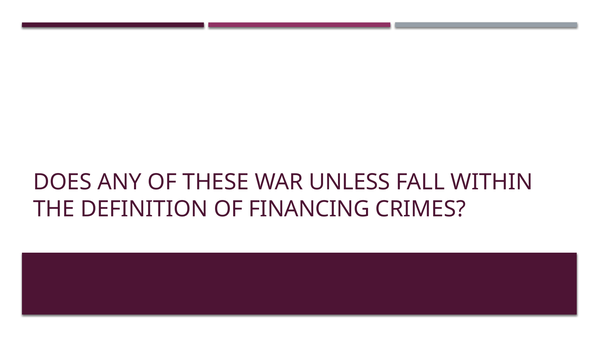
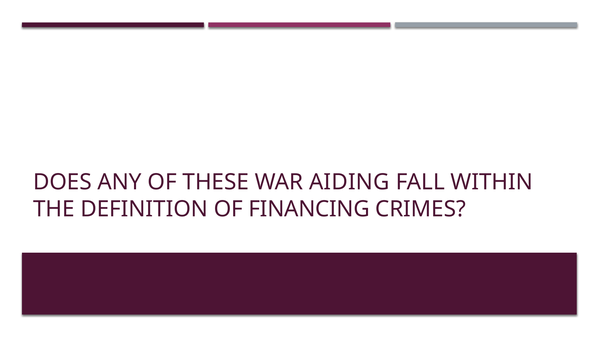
UNLESS: UNLESS -> AIDING (349, 182)
